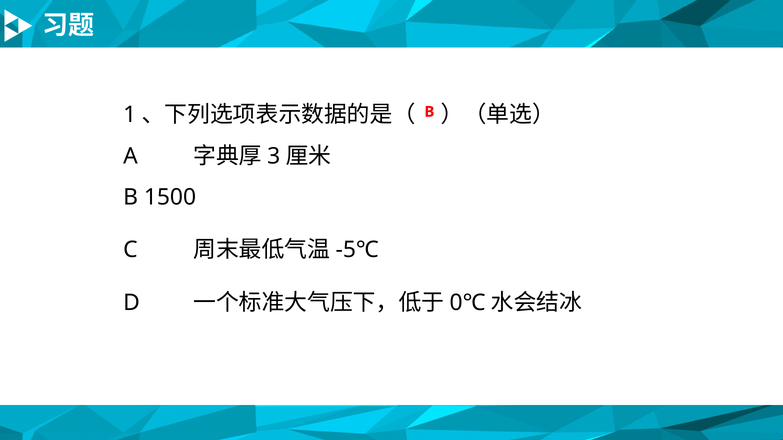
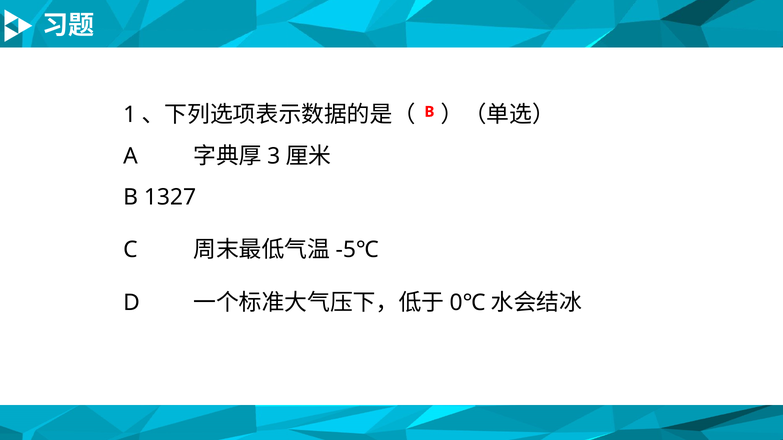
1500: 1500 -> 1327 (170, 197)
